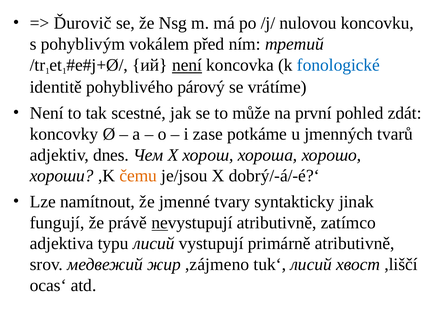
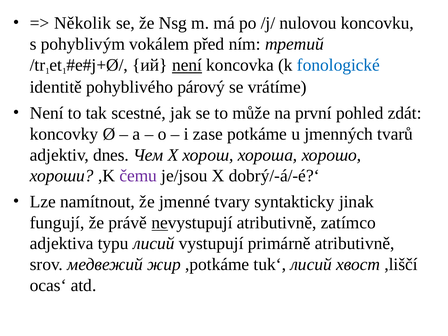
Ďurovič: Ďurovič -> Několik (83, 23)
čemu colour: orange -> purple (138, 176)
,zájmeno: ,zájmeno -> ,potkáme (217, 264)
